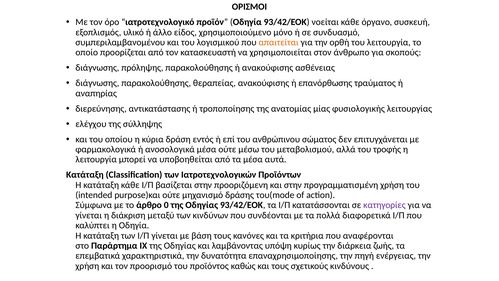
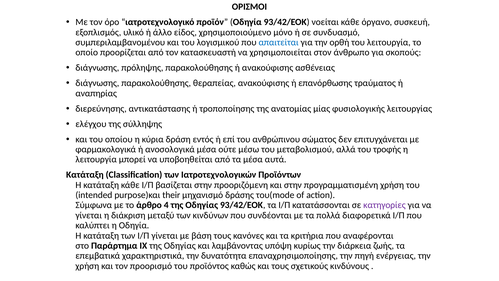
απαιτείται colour: orange -> blue (279, 42)
purpose)και ούτε: ούτε -> their (171, 195)
0: 0 -> 4 (166, 205)
